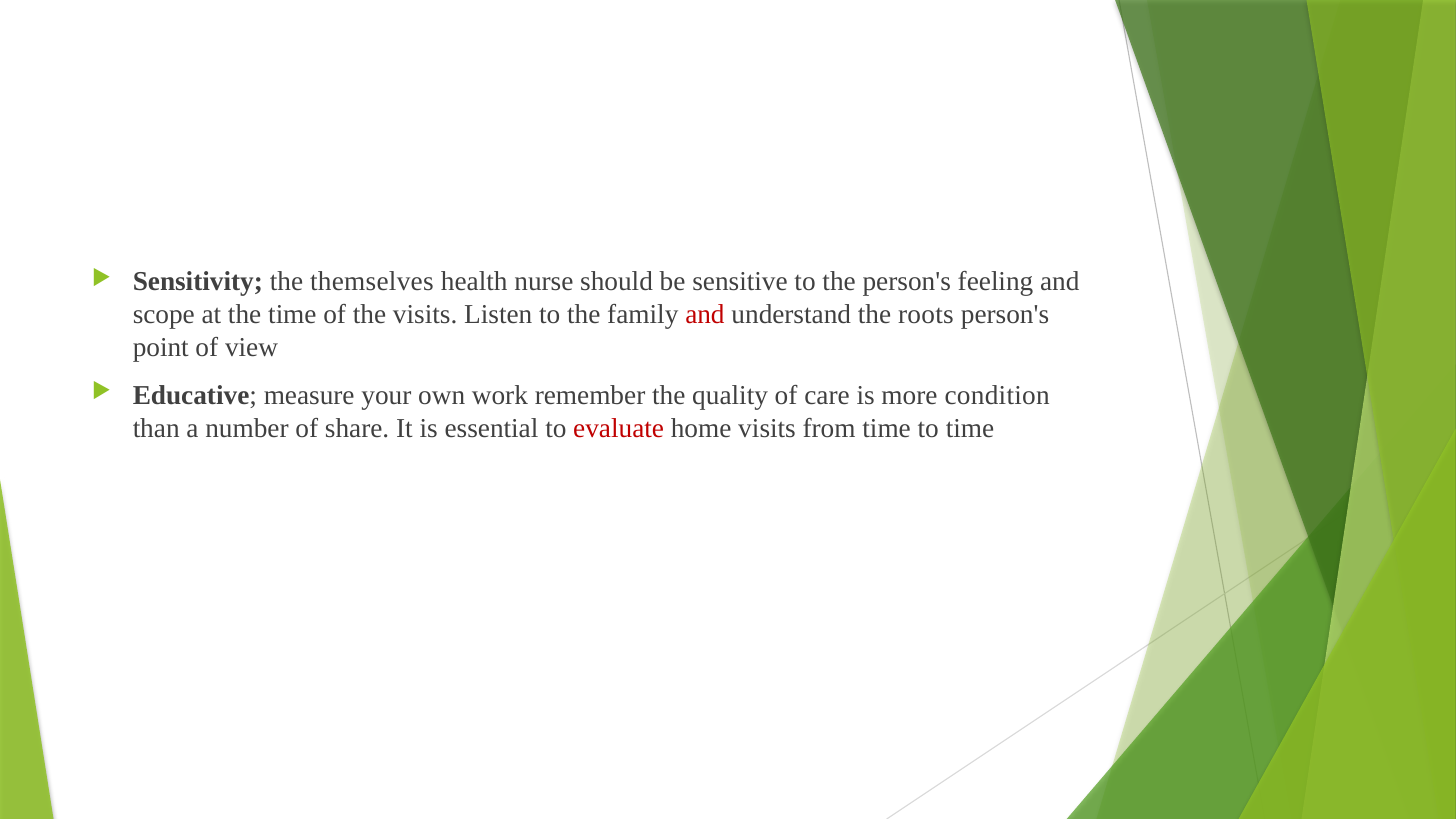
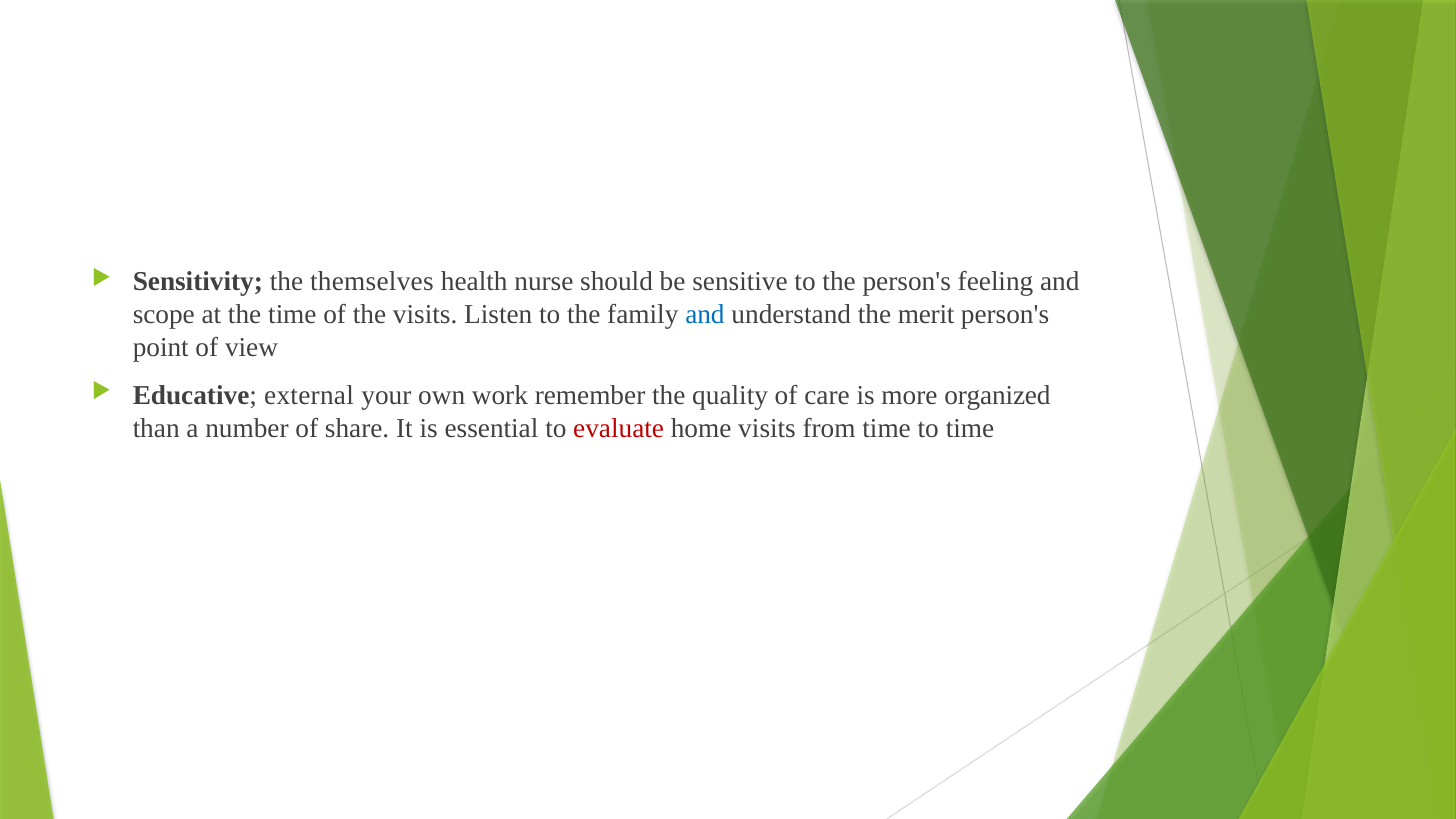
and colour: red -> blue (705, 315)
roots: roots -> merit (926, 315)
measure: measure -> external (309, 395)
condition: condition -> organized (997, 395)
